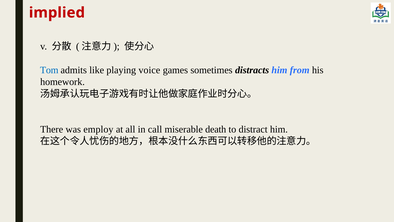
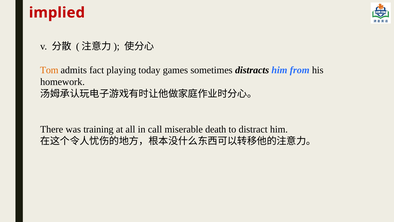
Tom colour: blue -> orange (49, 70)
like: like -> fact (97, 70)
voice: voice -> today (149, 70)
employ: employ -> training (98, 129)
